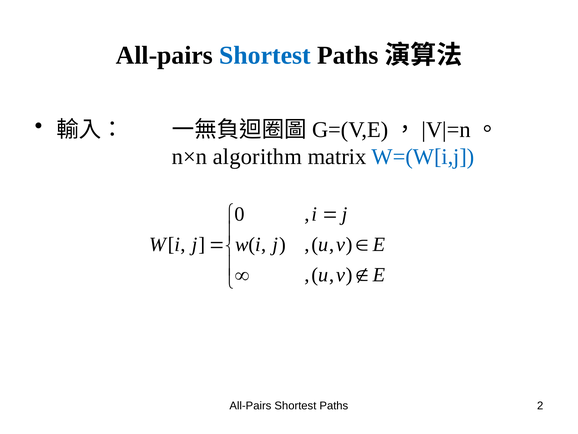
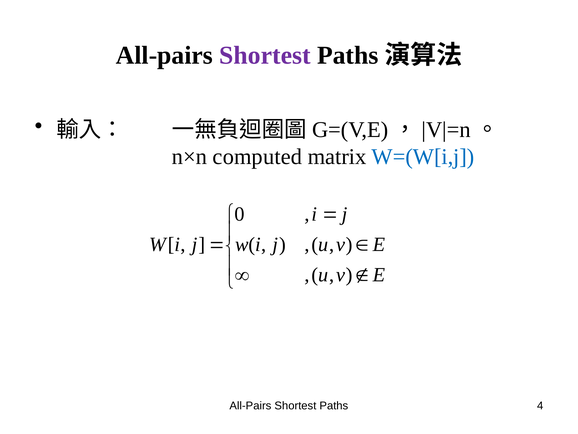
Shortest colour: blue -> purple (265, 55)
algorithm: algorithm -> computed (257, 157)
2: 2 -> 4 (540, 405)
